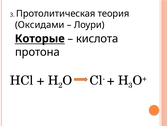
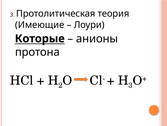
Оксидами: Оксидами -> Имеющие (40, 25)
кислота: кислота -> анионы (97, 38)
